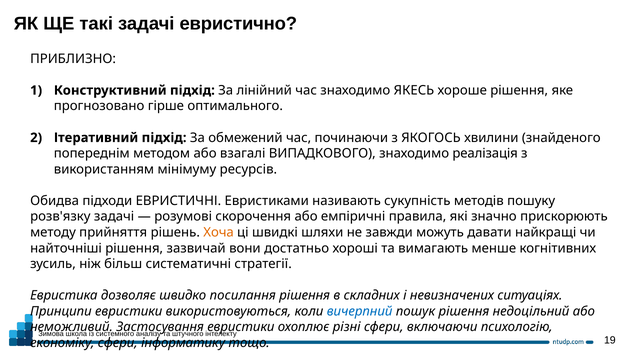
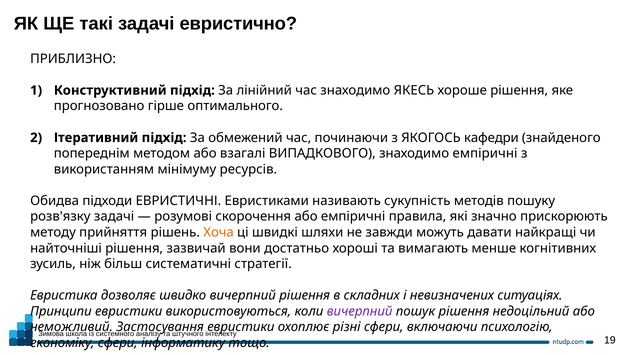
хвилини: хвилини -> кафедри (491, 138)
знаходимо реалізація: реалізація -> емпіричні (485, 154)
швидко посилання: посилання -> вичерпний (243, 296)
вичерпний colour: blue -> purple (360, 312)
